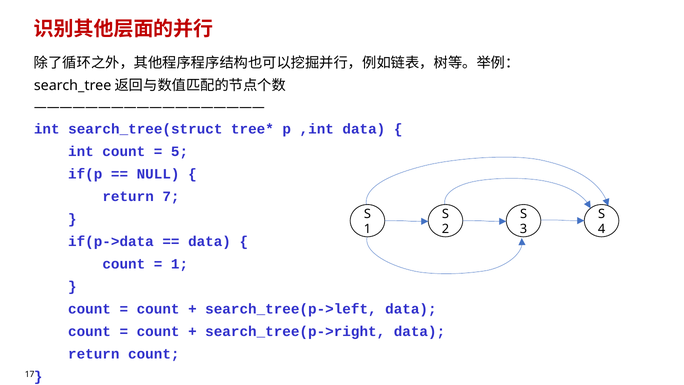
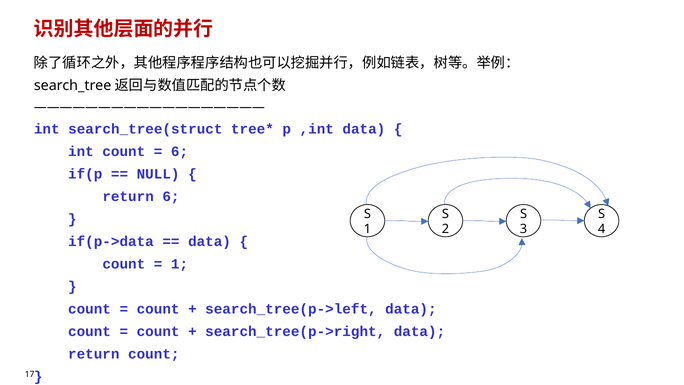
5: 5 -> 6 (180, 151)
return 7: 7 -> 6 (171, 196)
